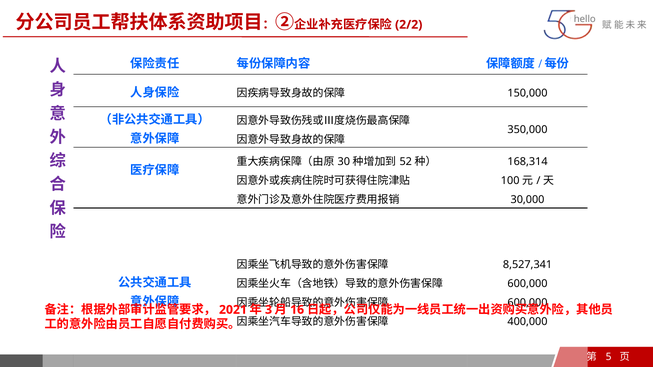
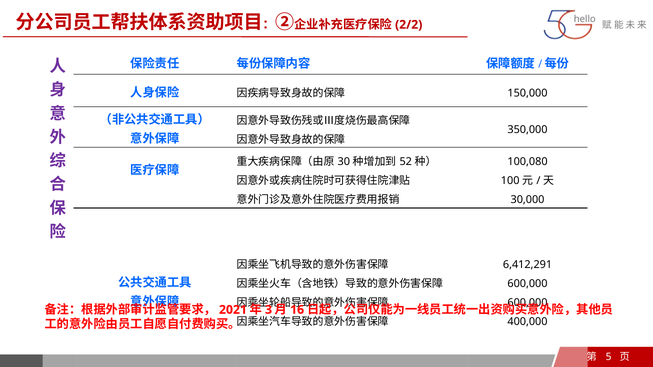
168,314: 168,314 -> 100,080 (528, 162)
8,527,341: 8,527,341 -> 6,412,291 (528, 265)
